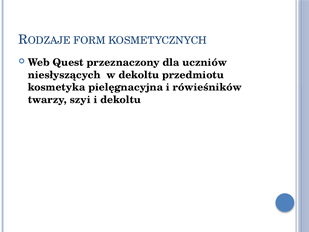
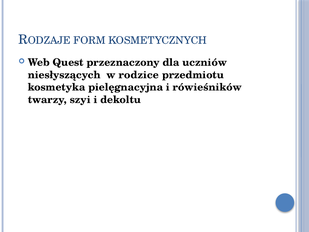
w dekoltu: dekoltu -> rodzice (139, 75)
